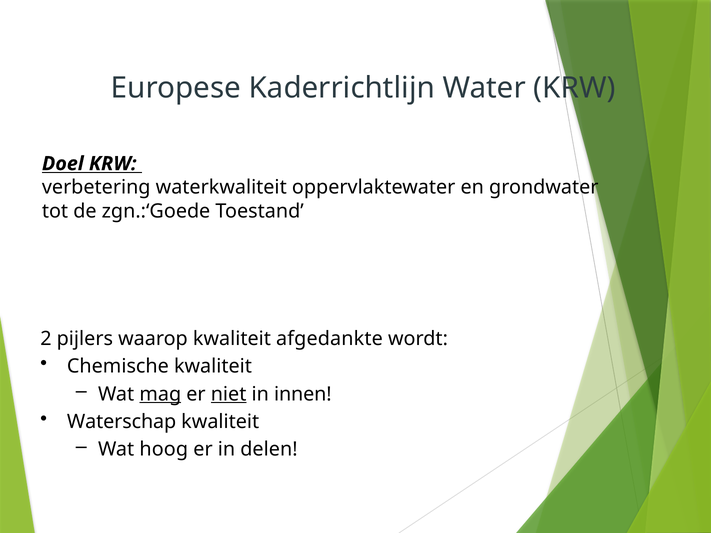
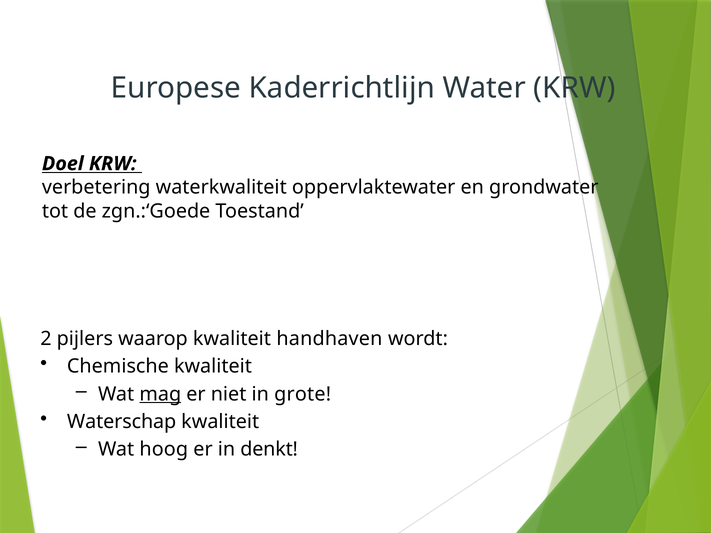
afgedankte: afgedankte -> handhaven (329, 339)
niet underline: present -> none (229, 394)
innen: innen -> grote (303, 394)
delen: delen -> denkt (269, 450)
